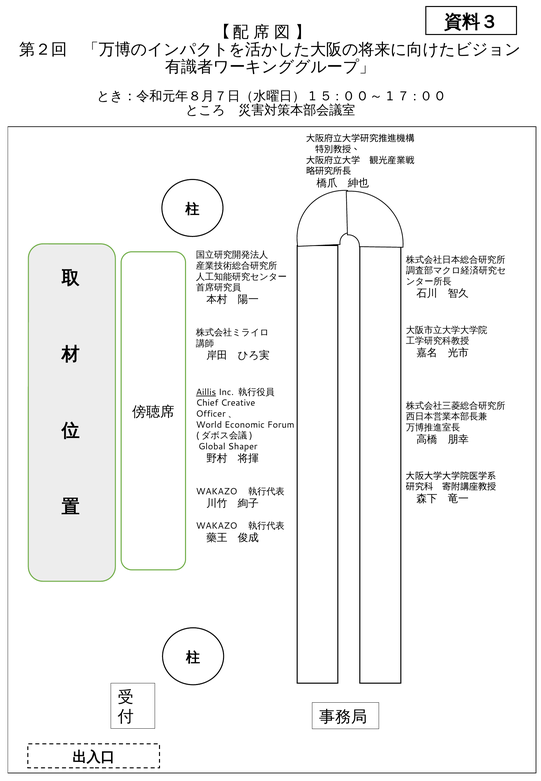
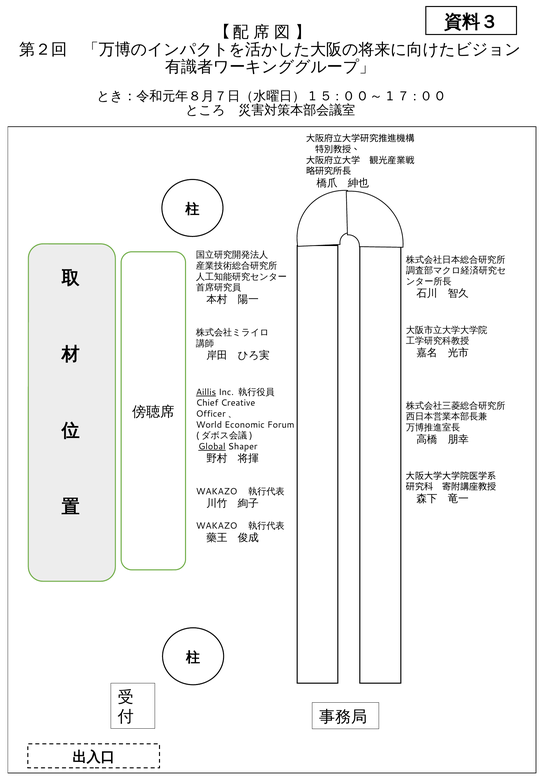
Global underline: none -> present (212, 447)
